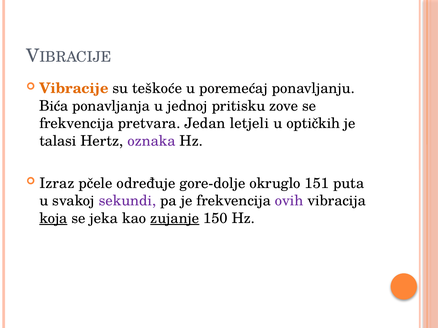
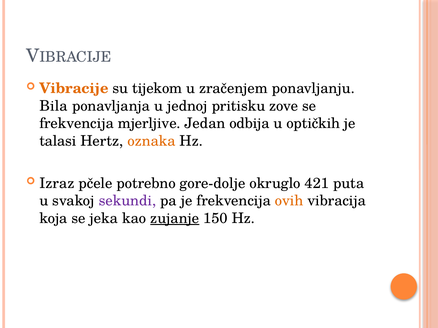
teškoće: teškoće -> tijekom (157, 89)
poremećaj: poremećaj -> zračenjem (233, 89)
Bića: Bića -> Bila (54, 106)
pretvara: pretvara -> mjerljive (149, 124)
letjeli: letjeli -> odbija (249, 124)
oznaka colour: purple -> orange (151, 141)
određuje: određuje -> potrebno (146, 184)
151: 151 -> 421 (317, 184)
ovih colour: purple -> orange (289, 201)
koja underline: present -> none (53, 219)
